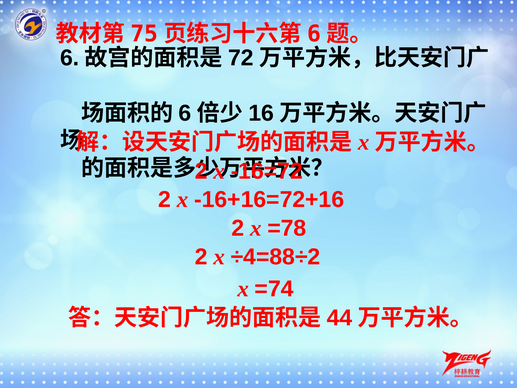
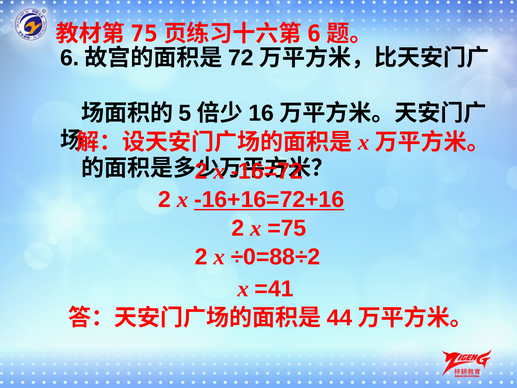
6: 6 -> 5 (185, 113)
-16+16=72+16 underline: none -> present (269, 200)
=78: =78 -> =75 (287, 228)
÷4=88÷2: ÷4=88÷2 -> ÷0=88÷2 (276, 257)
=74: =74 -> =41 (274, 289)
